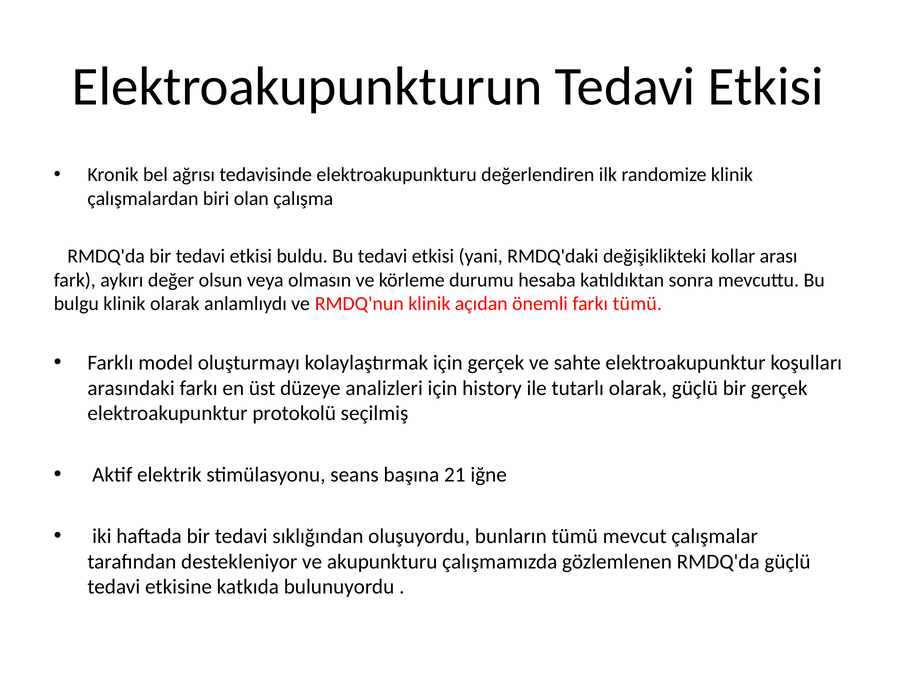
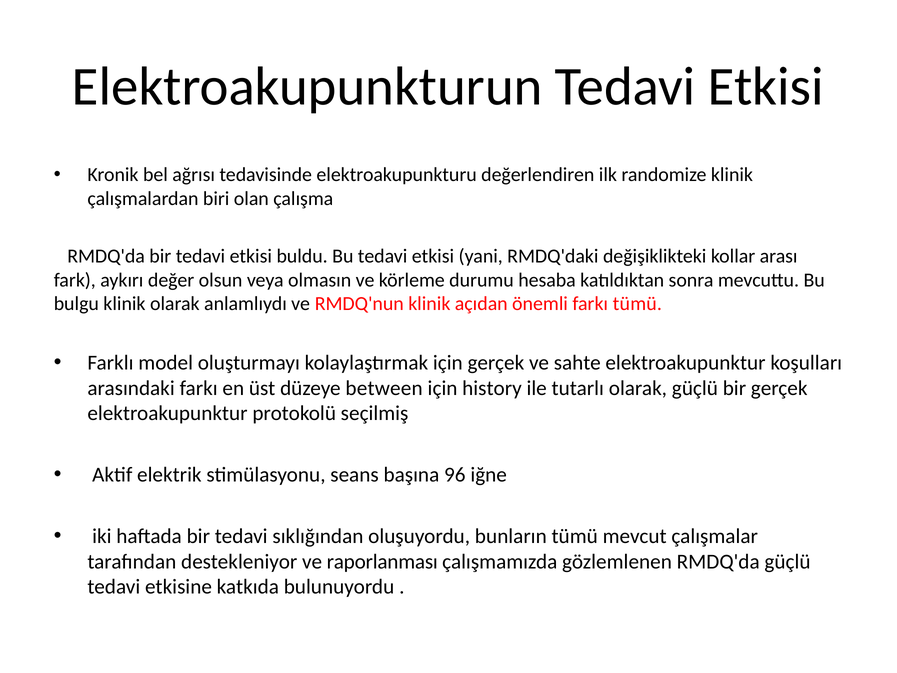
analizleri: analizleri -> between (384, 388)
21: 21 -> 96 (455, 475)
akupunkturu: akupunkturu -> raporlanması (382, 561)
